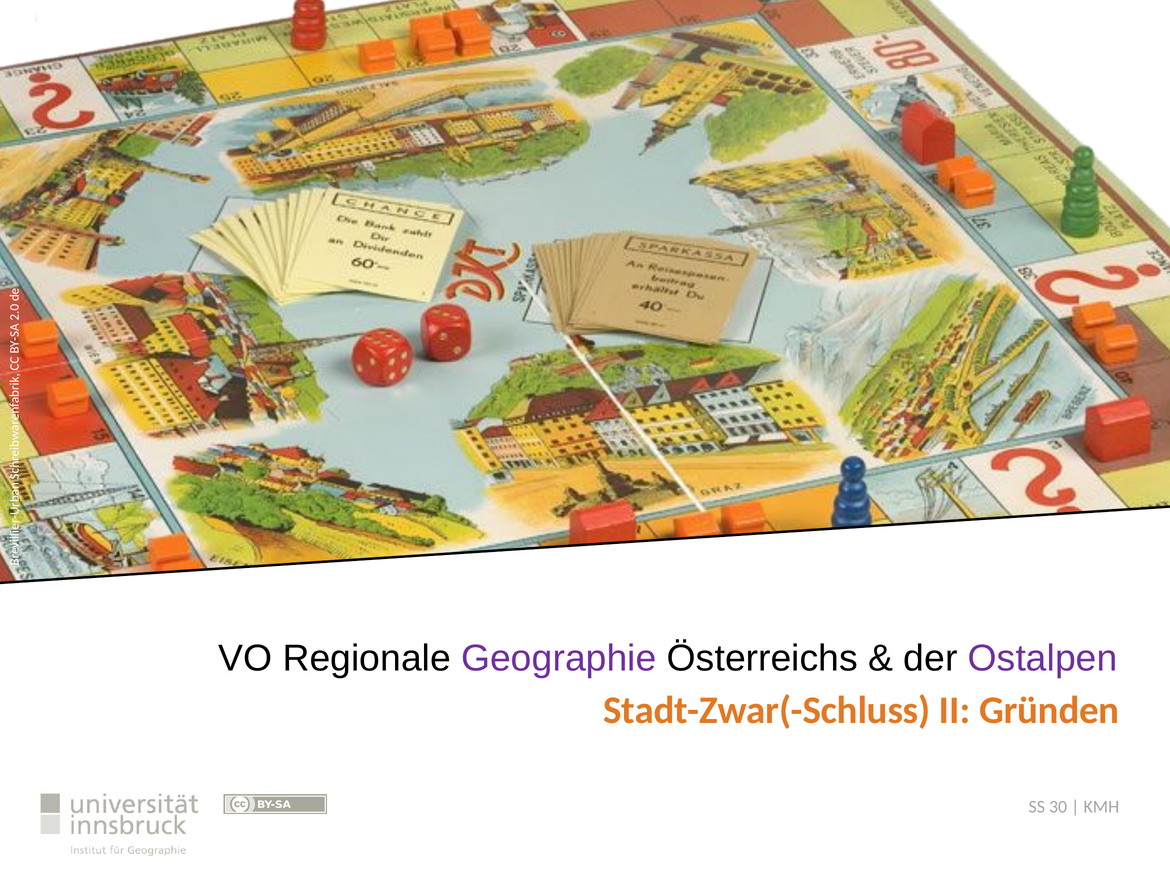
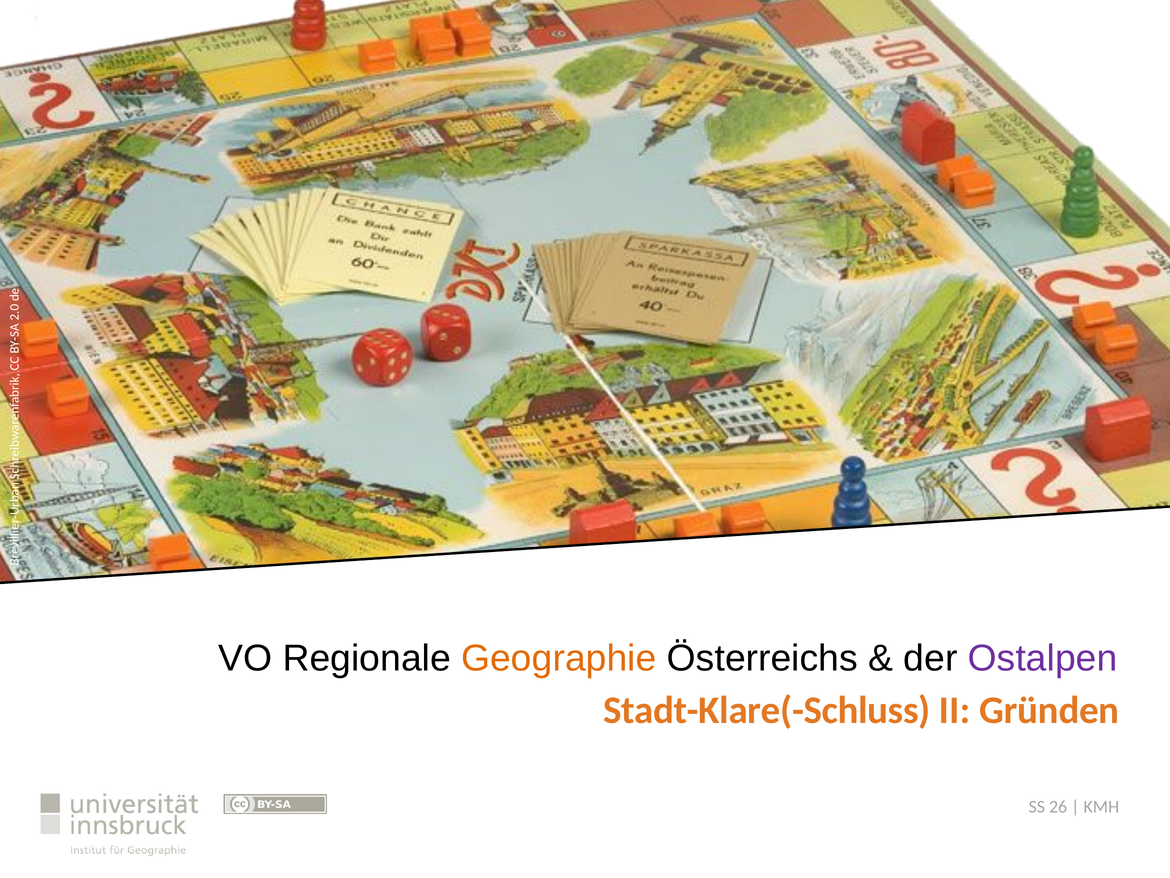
Geographie colour: purple -> orange (559, 658)
Stadt-Zwar(-Schluss: Stadt-Zwar(-Schluss -> Stadt-Klare(-Schluss (767, 710)
30: 30 -> 26 (1058, 806)
